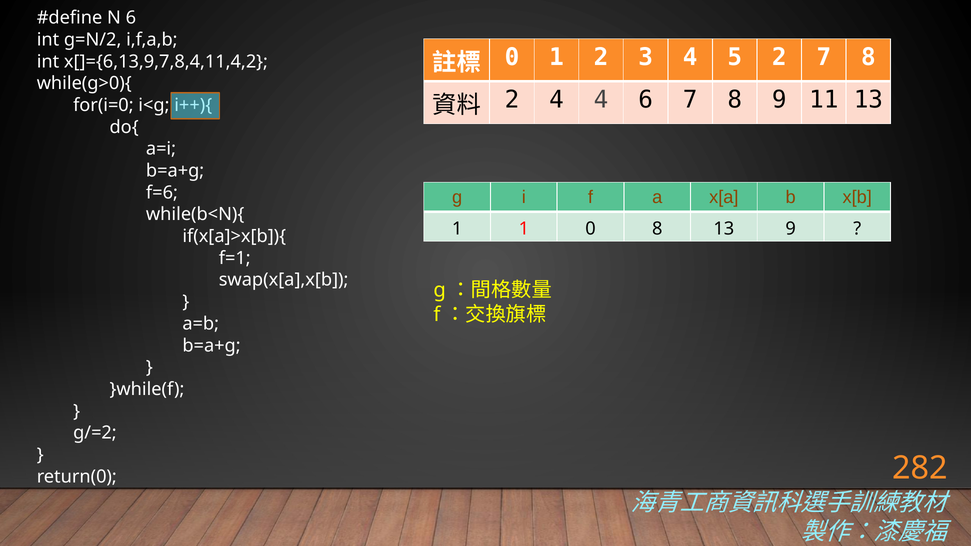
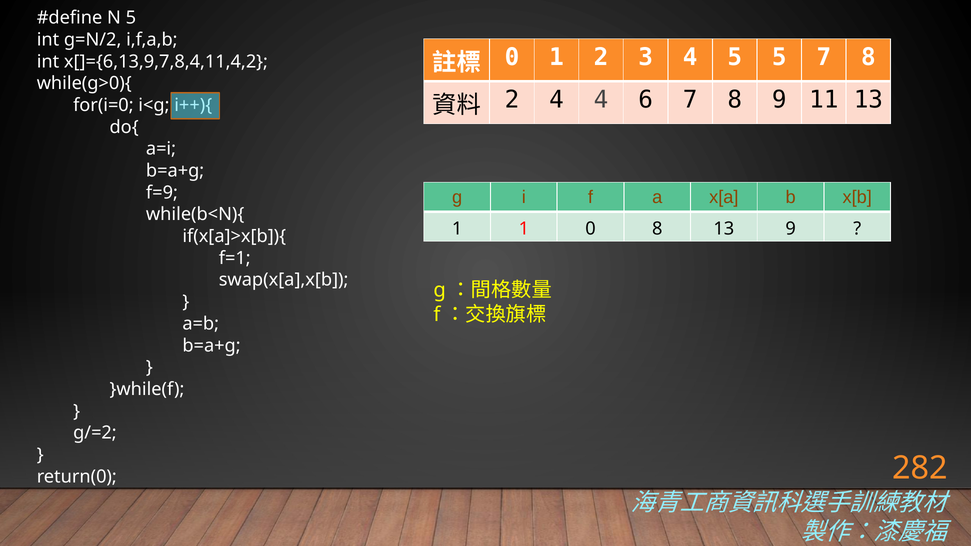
N 6: 6 -> 5 (131, 18)
5 2: 2 -> 5 (779, 57)
f=6: f=6 -> f=9 (162, 193)
